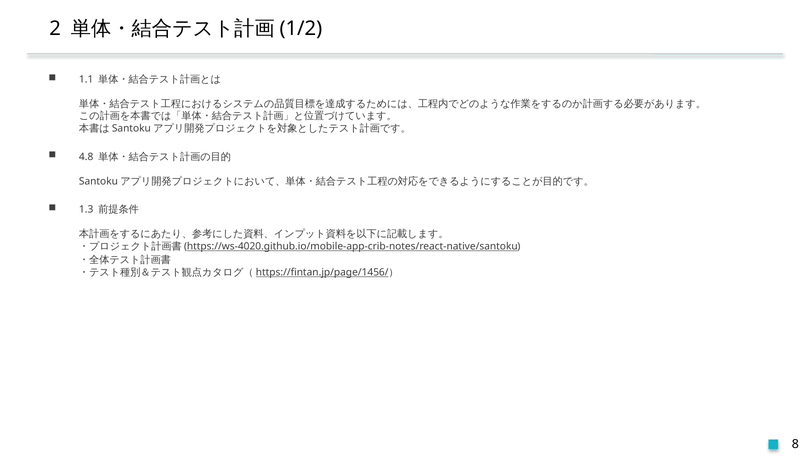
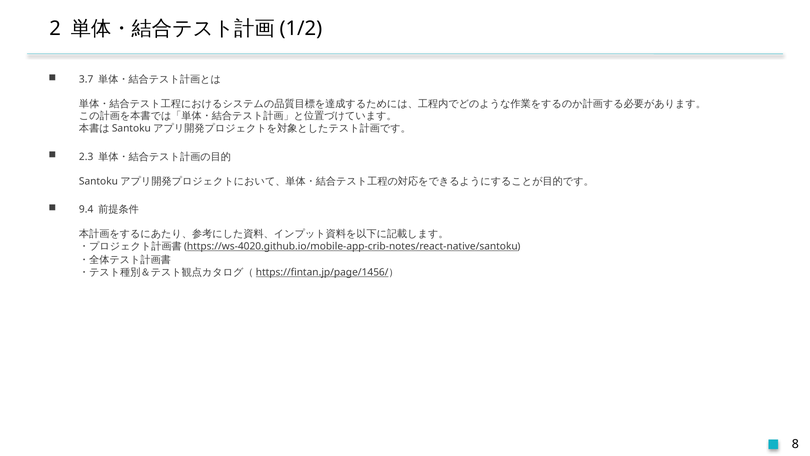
1.1: 1.1 -> 3.7 (86, 80)
4.8: 4.8 -> 2.3 (86, 157)
1.3: 1.3 -> 9.4 (86, 209)
